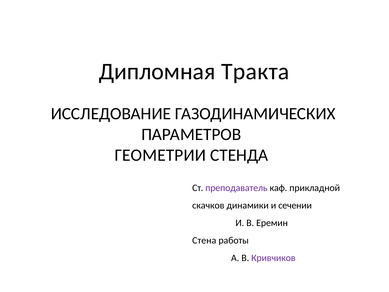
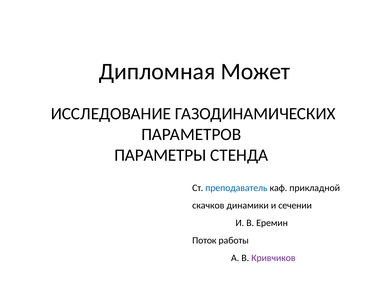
Тракта: Тракта -> Может (255, 72)
ГЕОМЕТРИИ: ГЕОМЕТРИИ -> ПАРАМЕТРЫ (160, 155)
преподаватель colour: purple -> blue (236, 188)
Стена: Стена -> Поток (204, 240)
